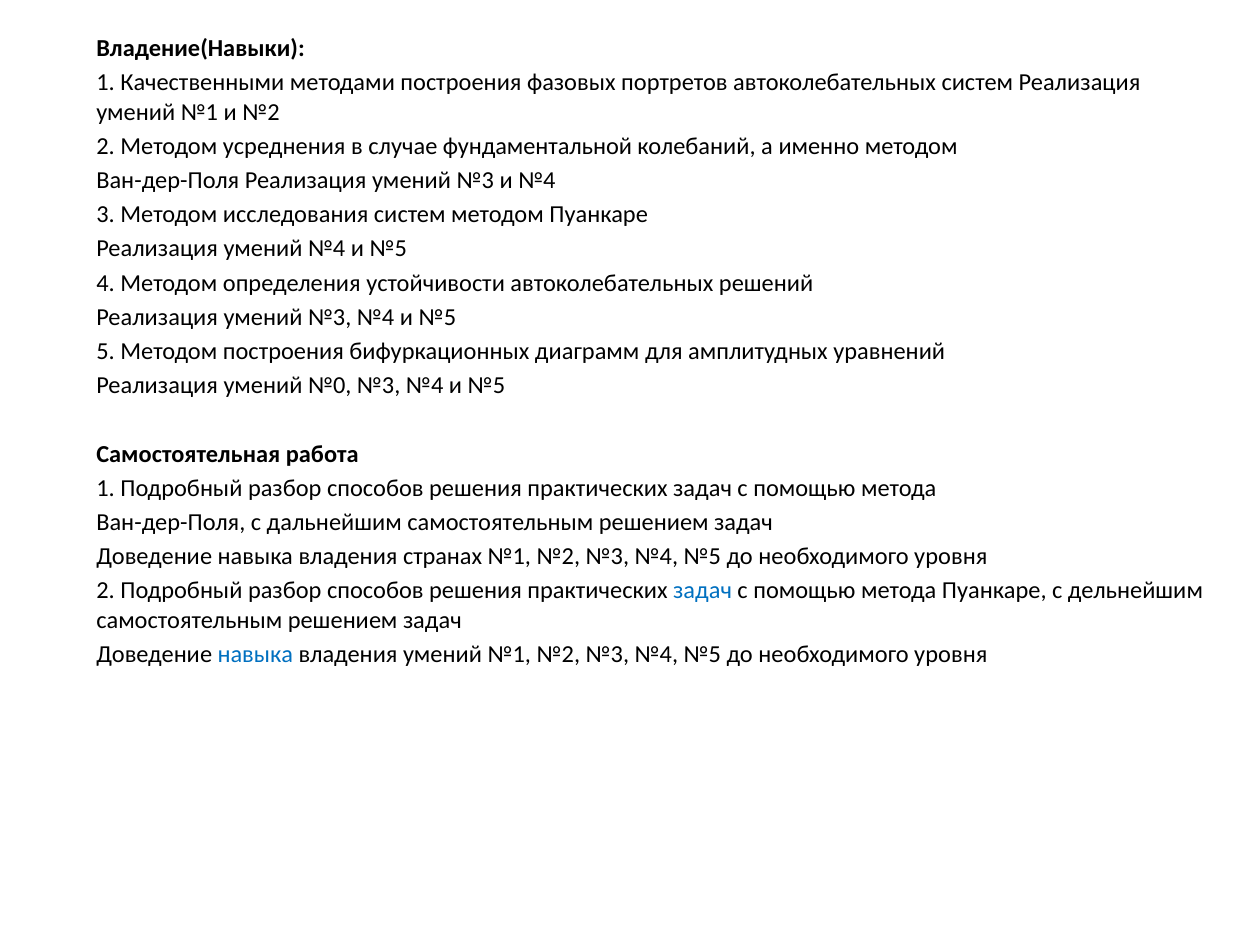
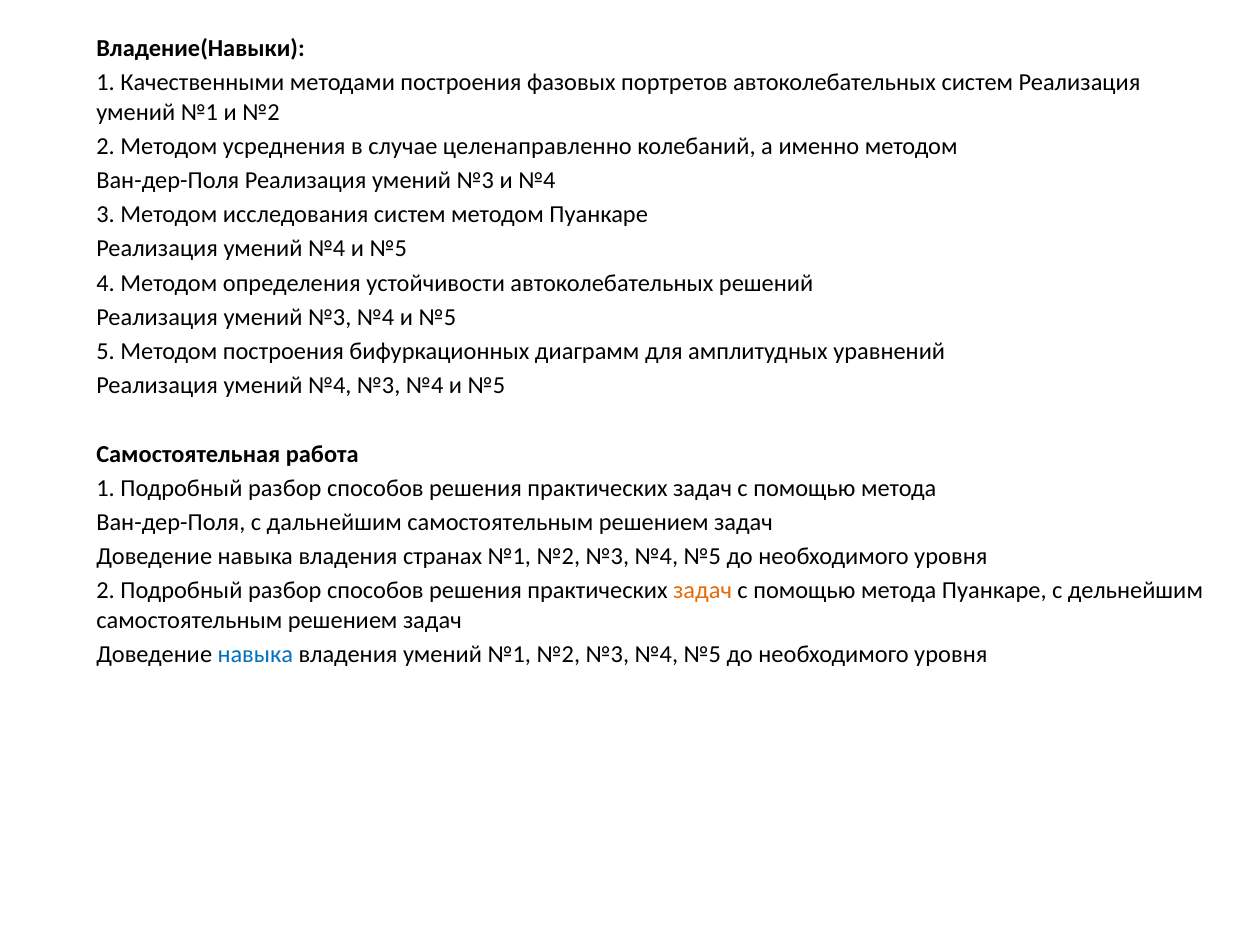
фундаментальной: фундаментальной -> целенаправленно (537, 146)
№0: №0 -> №4 (330, 385)
задач colour: blue -> orange (703, 591)
